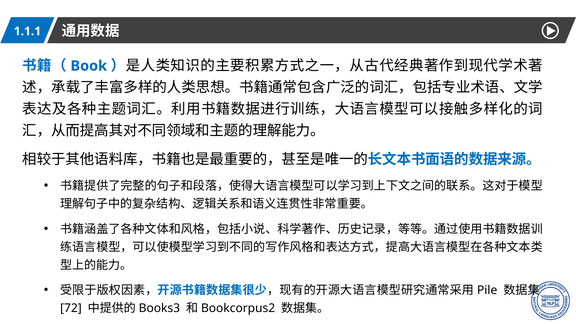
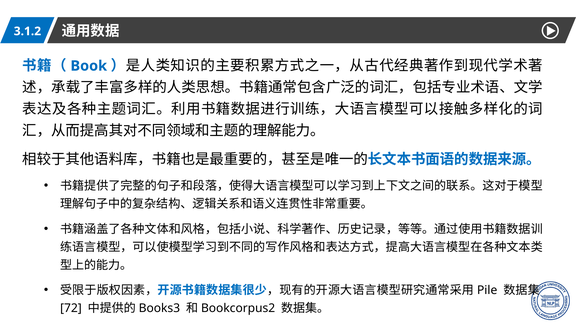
1.1.1: 1.1.1 -> 3.1.2 (27, 31)
